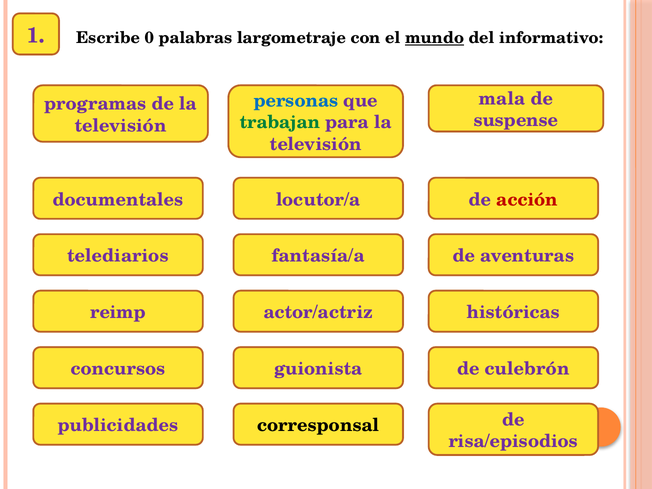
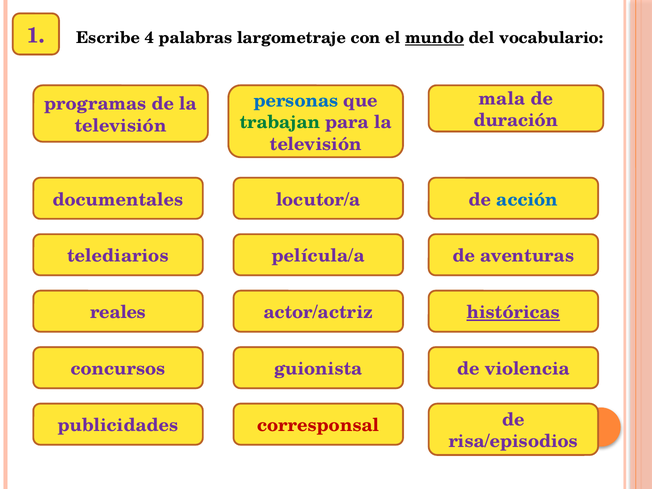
0: 0 -> 4 (150, 38)
informativo: informativo -> vocabulario (551, 38)
suspense: suspense -> duración (516, 121)
acción colour: red -> blue (527, 200)
fantasía/a: fantasía/a -> película/a (318, 256)
reimp: reimp -> reales (118, 312)
históricas underline: none -> present (513, 312)
culebrón: culebrón -> violencia (527, 369)
corresponsal colour: black -> red (318, 425)
